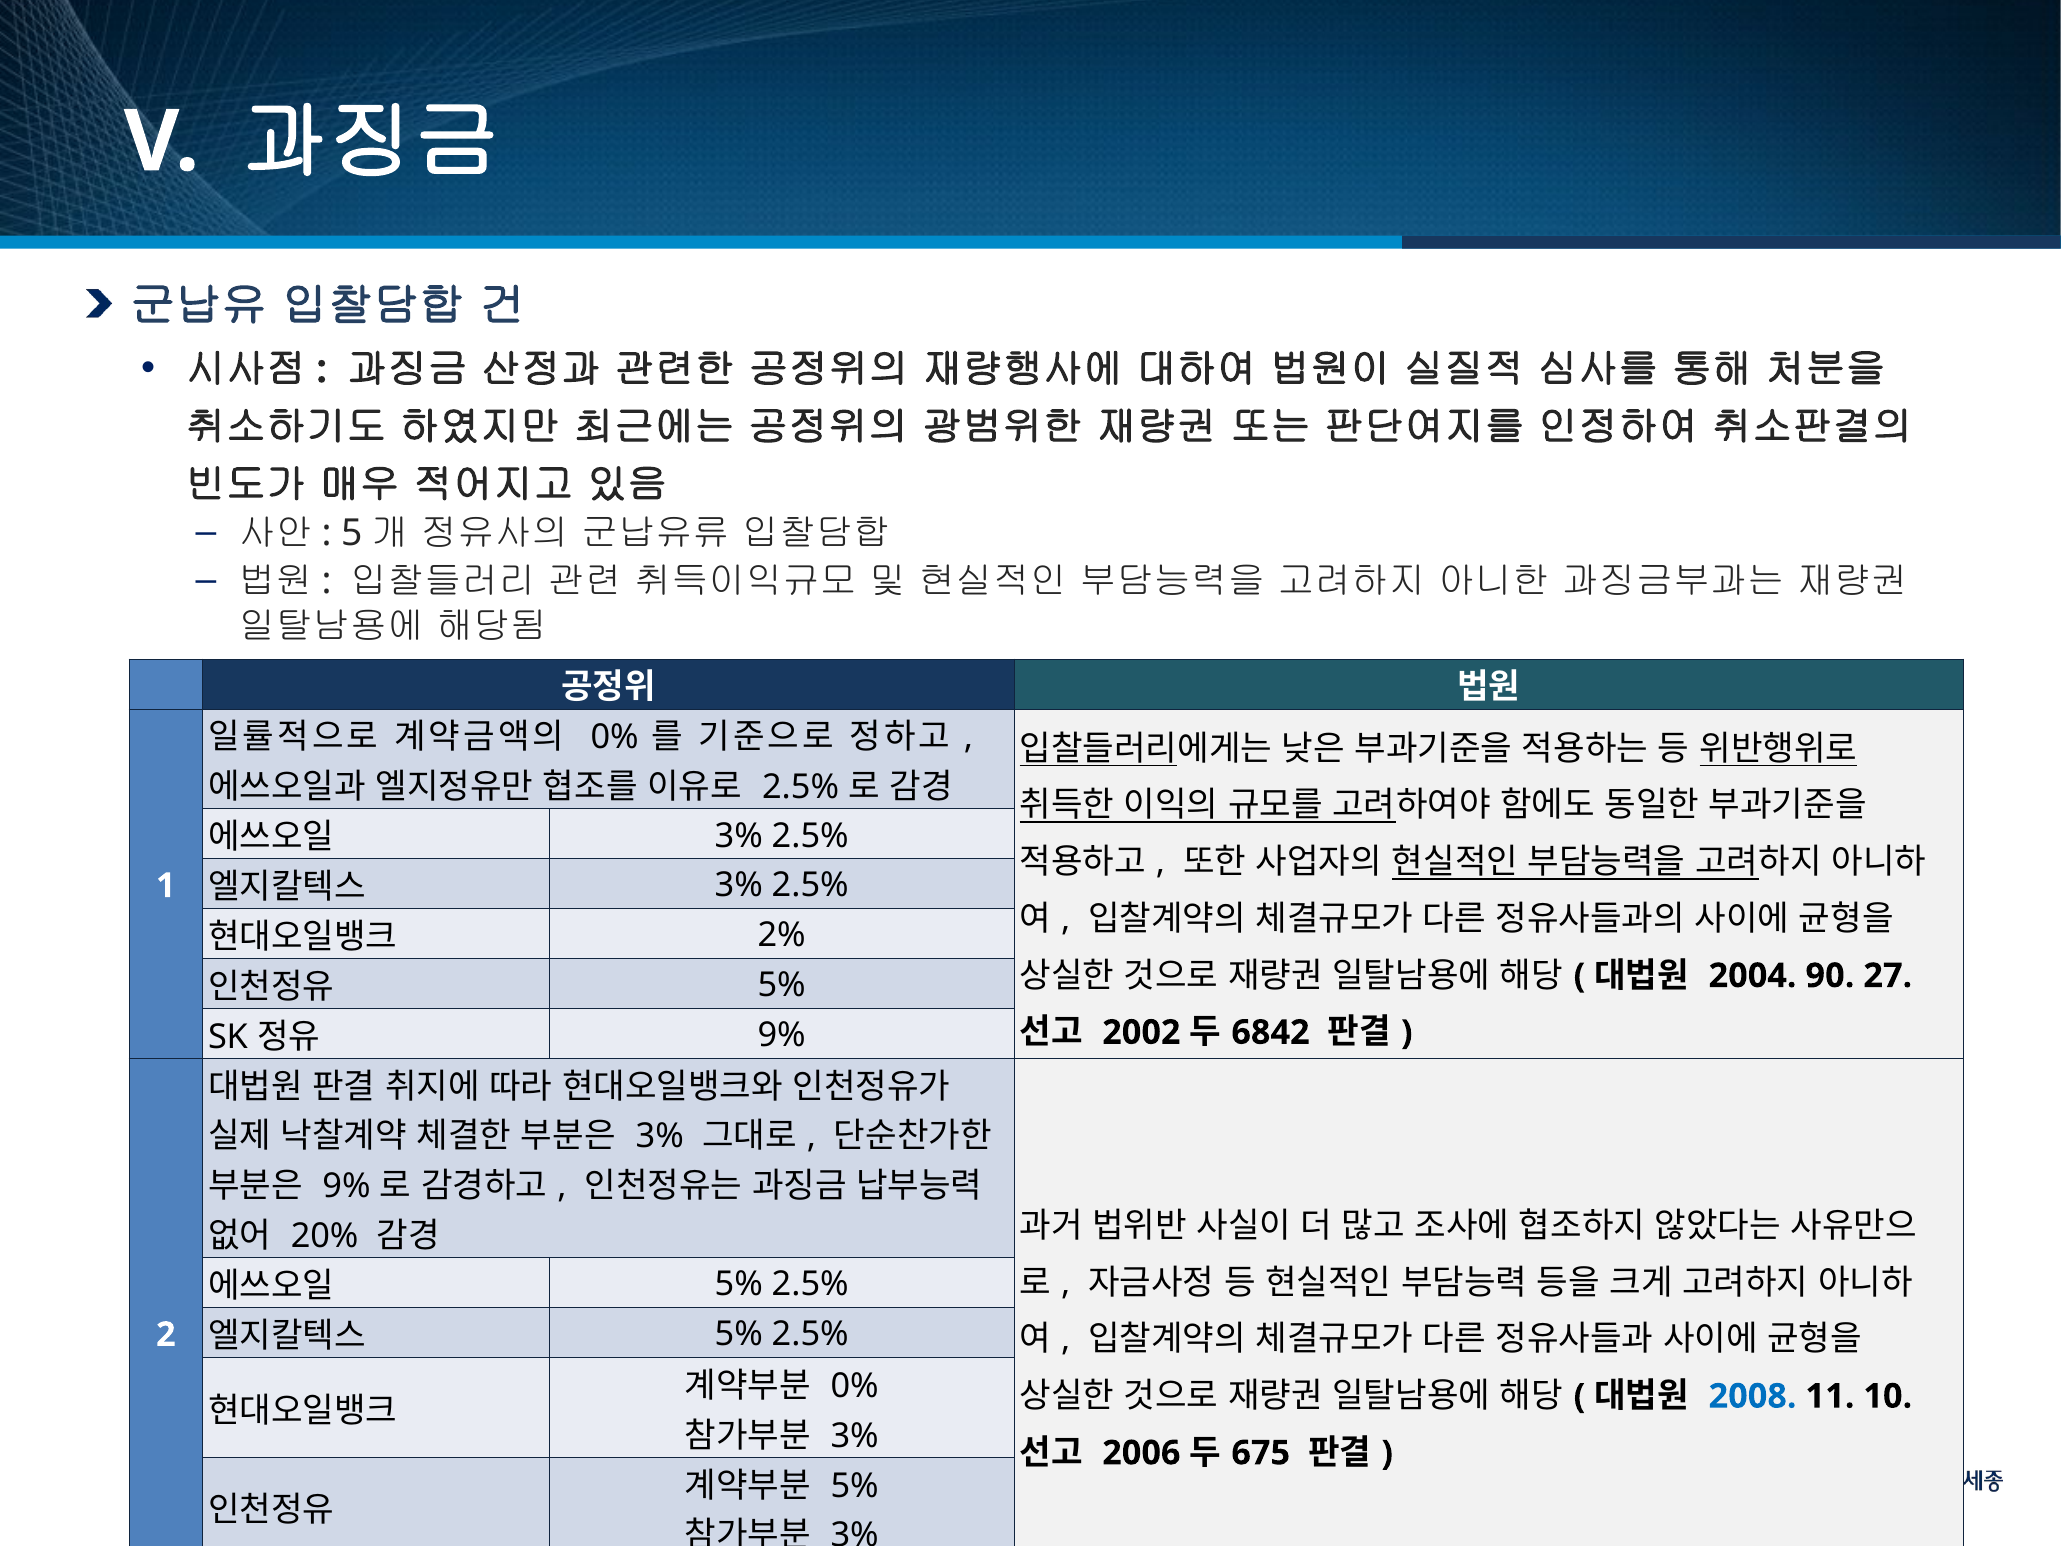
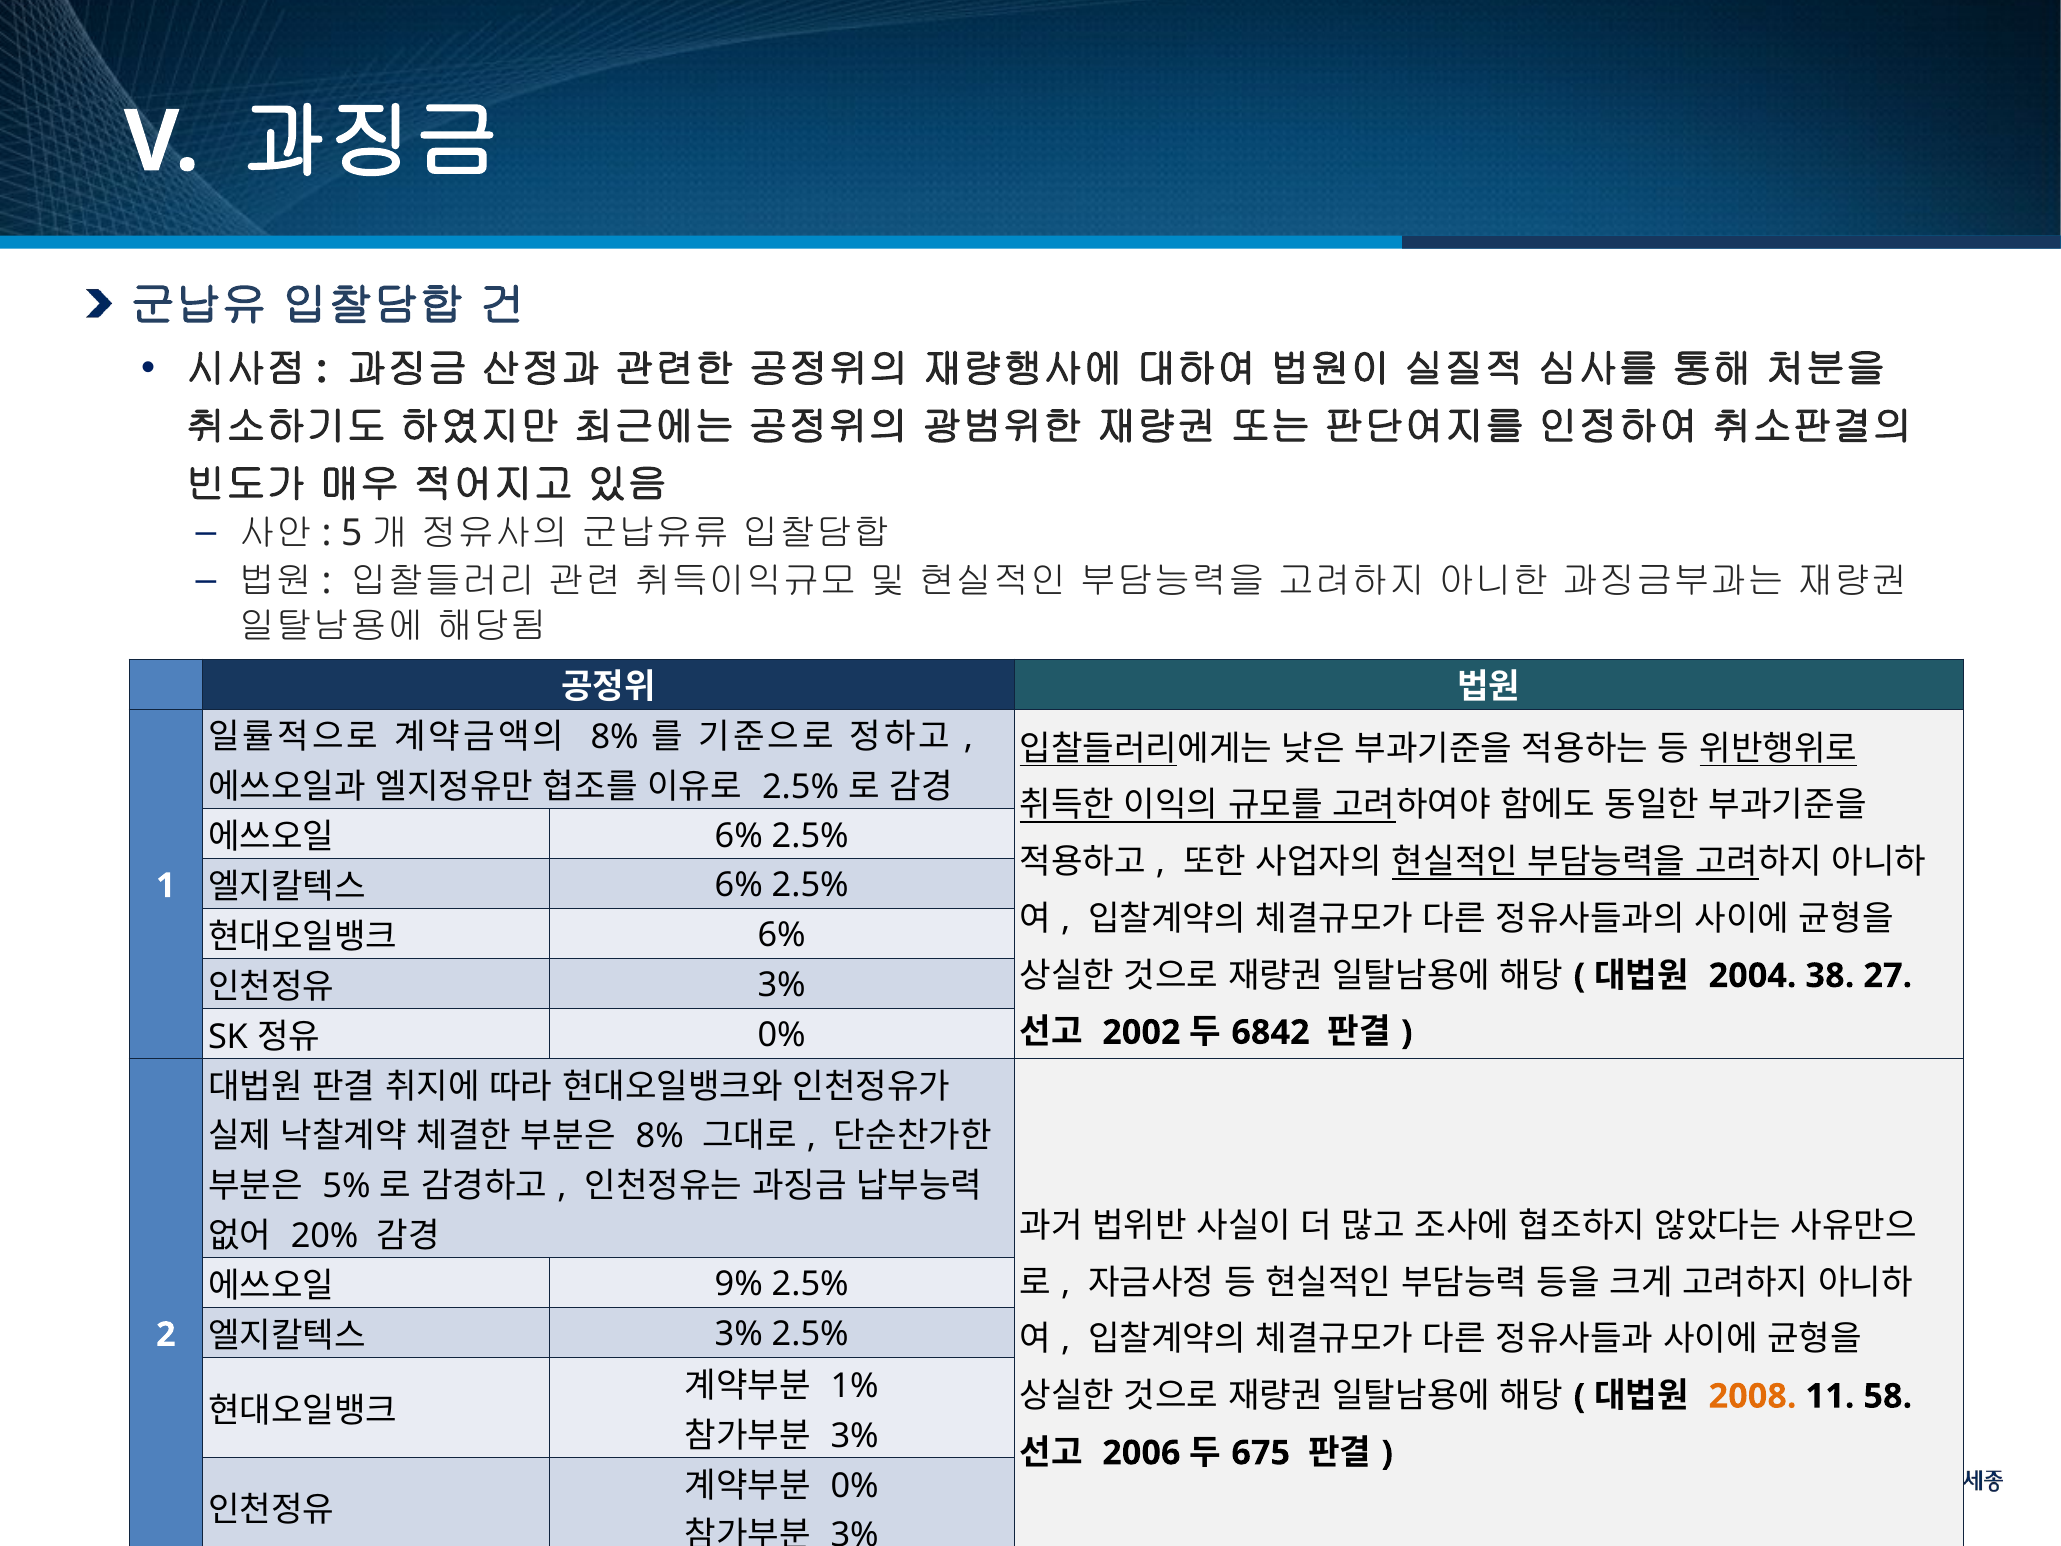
0%: 0% -> 8% (615, 737)
3%: 3% -> 6% (739, 836)
3%: 3% -> 6% (739, 885)
2%: 2% -> 6% (782, 935)
90: 90 -> 38 (1830, 976)
5%: 5% -> 3% (782, 985)
9%: 9% -> 0% (782, 1035)
3%: 3% -> 8% (660, 1136)
9%: 9% -> 5% (347, 1186)
5%: 5% -> 9% (739, 1284)
5%: 5% -> 3% (739, 1334)
0%: 0% -> 1% (855, 1386)
2008 colour: blue -> orange (1753, 1396)
10: 10 -> 58 (1888, 1396)
5%: 5% -> 0% (855, 1485)
